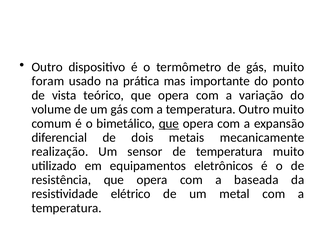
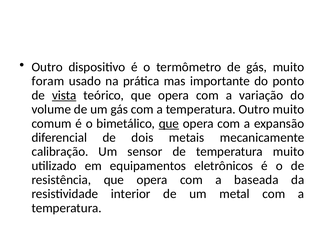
vista underline: none -> present (64, 95)
realização: realização -> calibração (60, 152)
elétrico: elétrico -> interior (131, 194)
